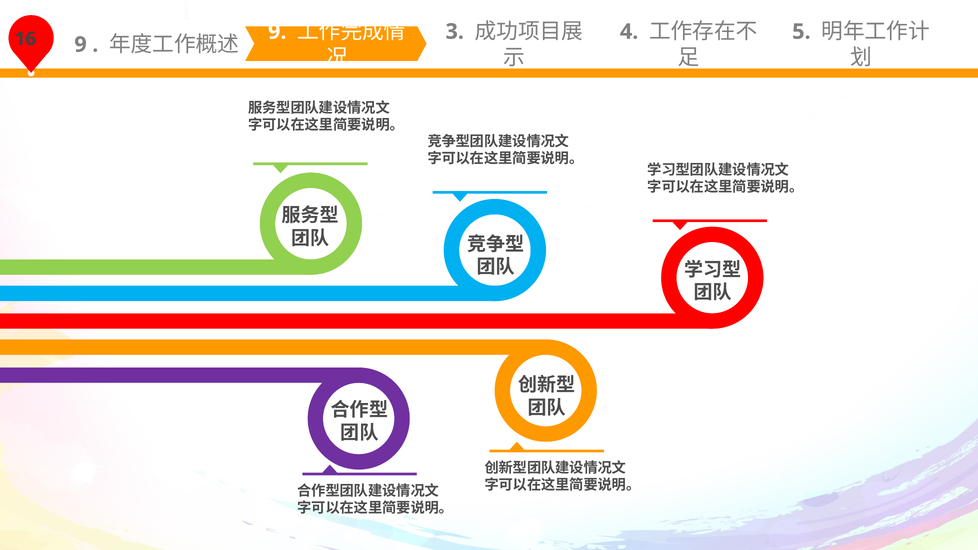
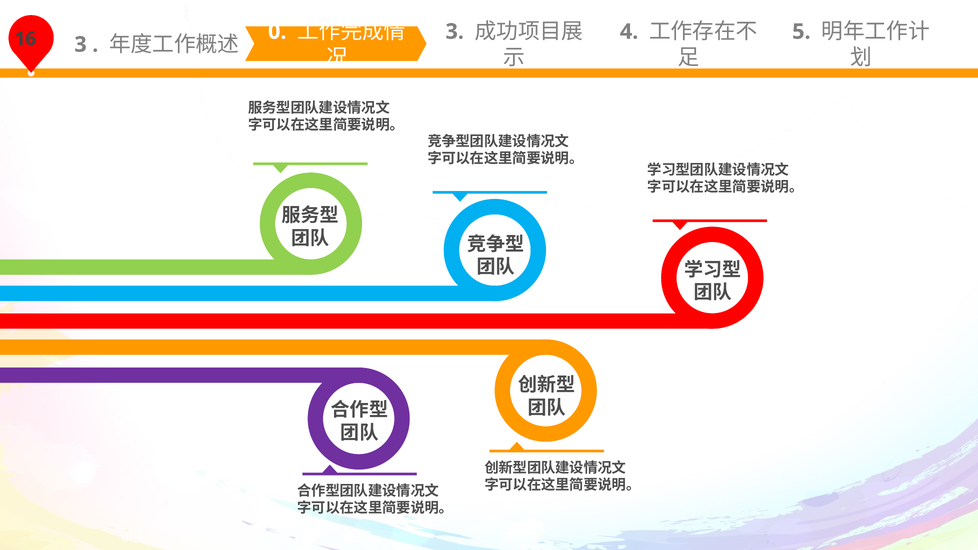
9: 9 -> 3 (81, 45)
9: 9 -> 0 (277, 32)
